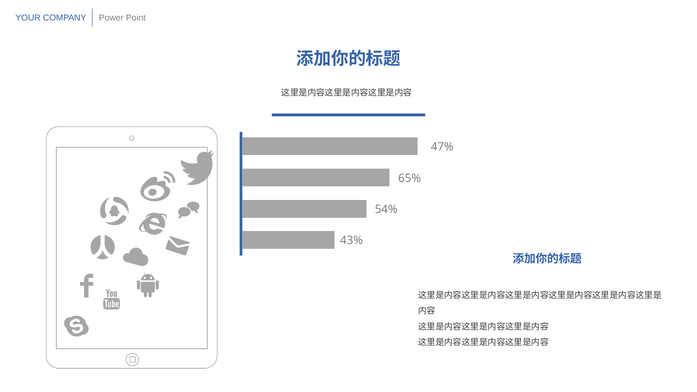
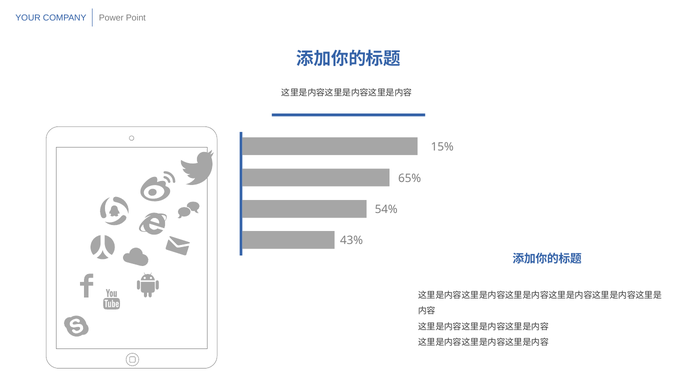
47%: 47% -> 15% (442, 147)
